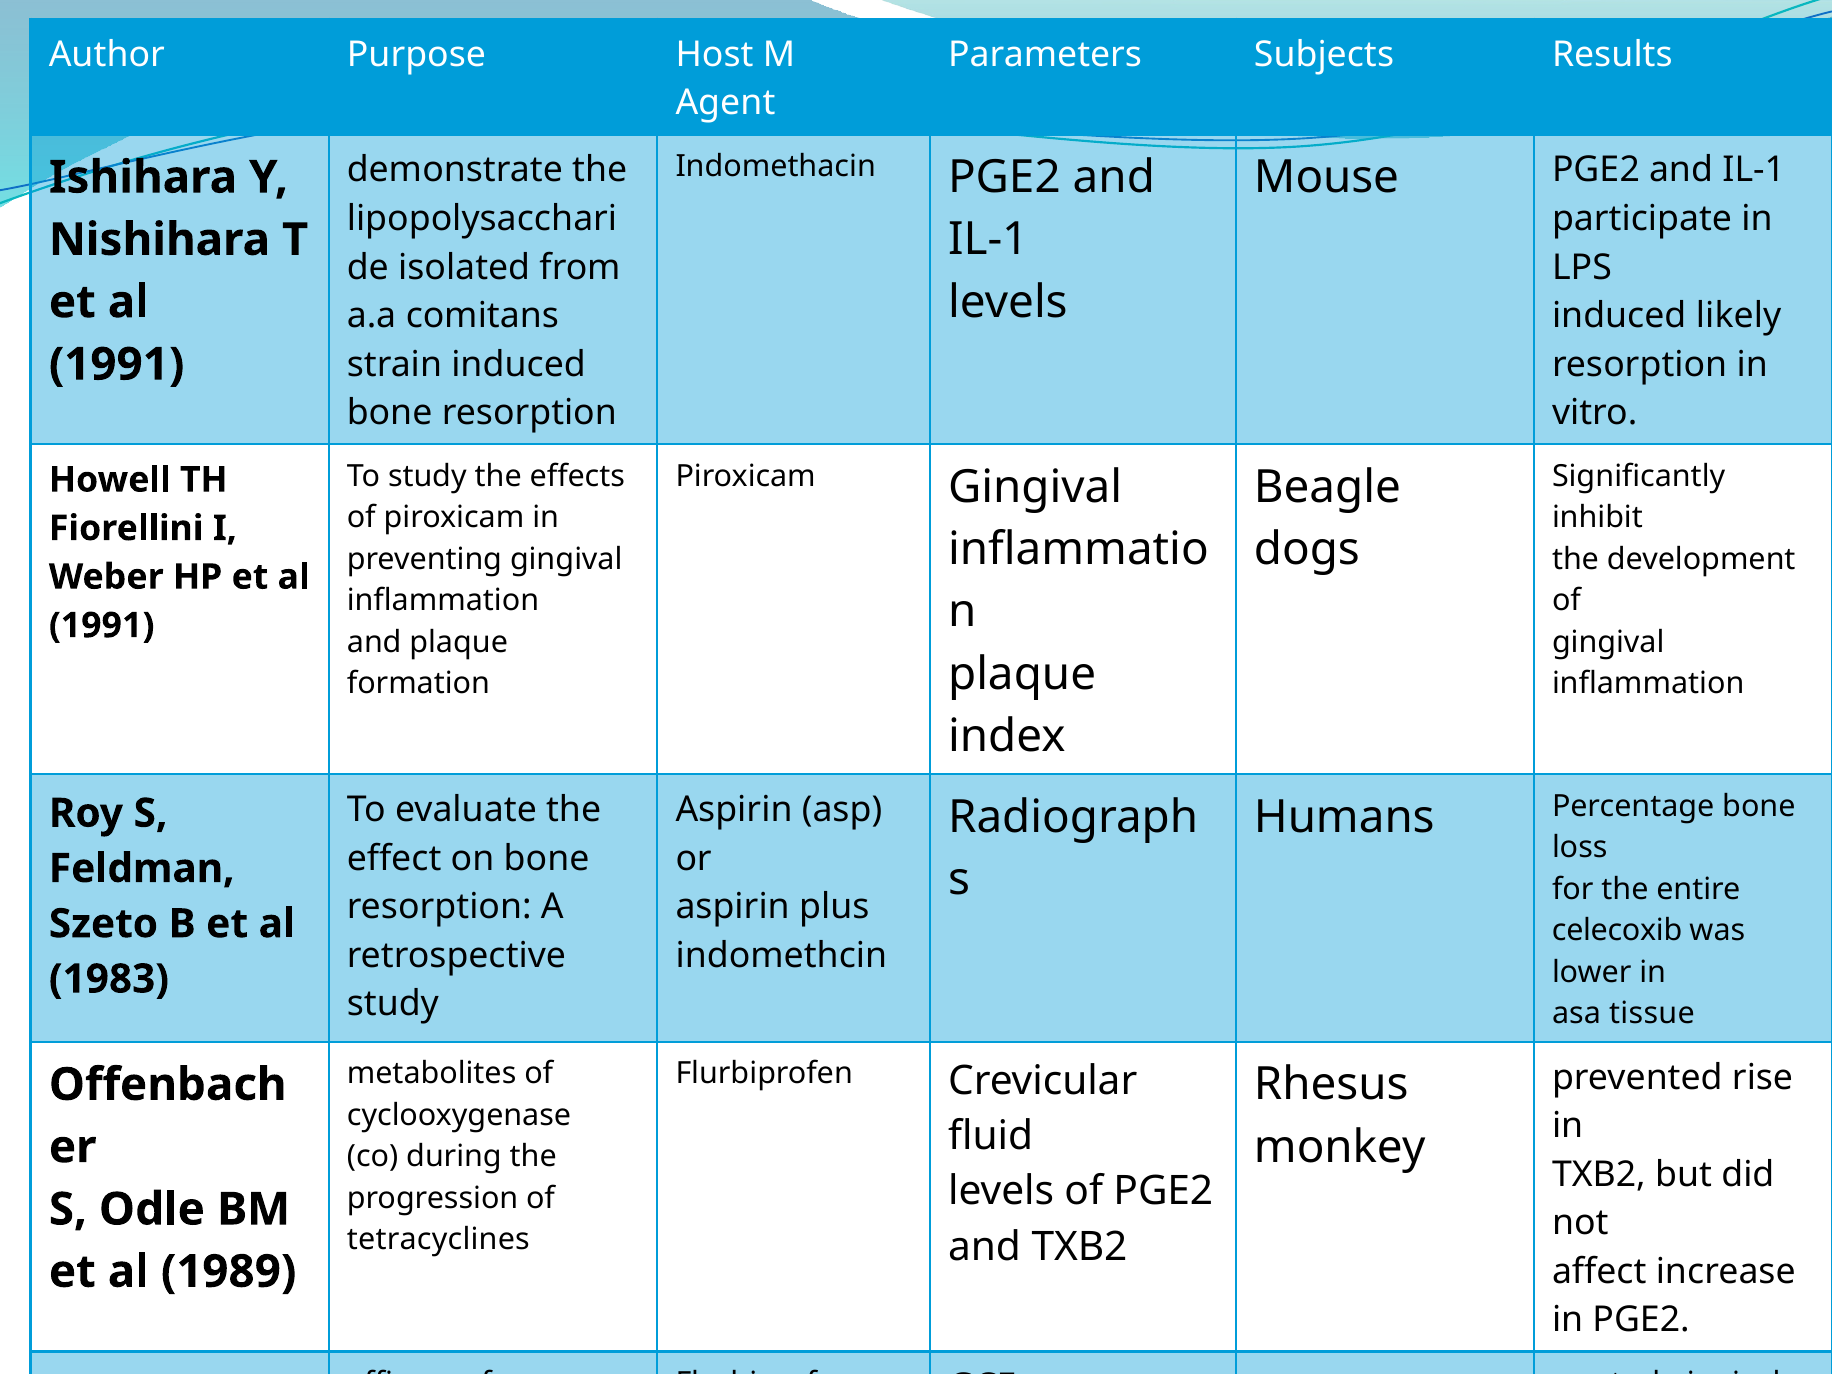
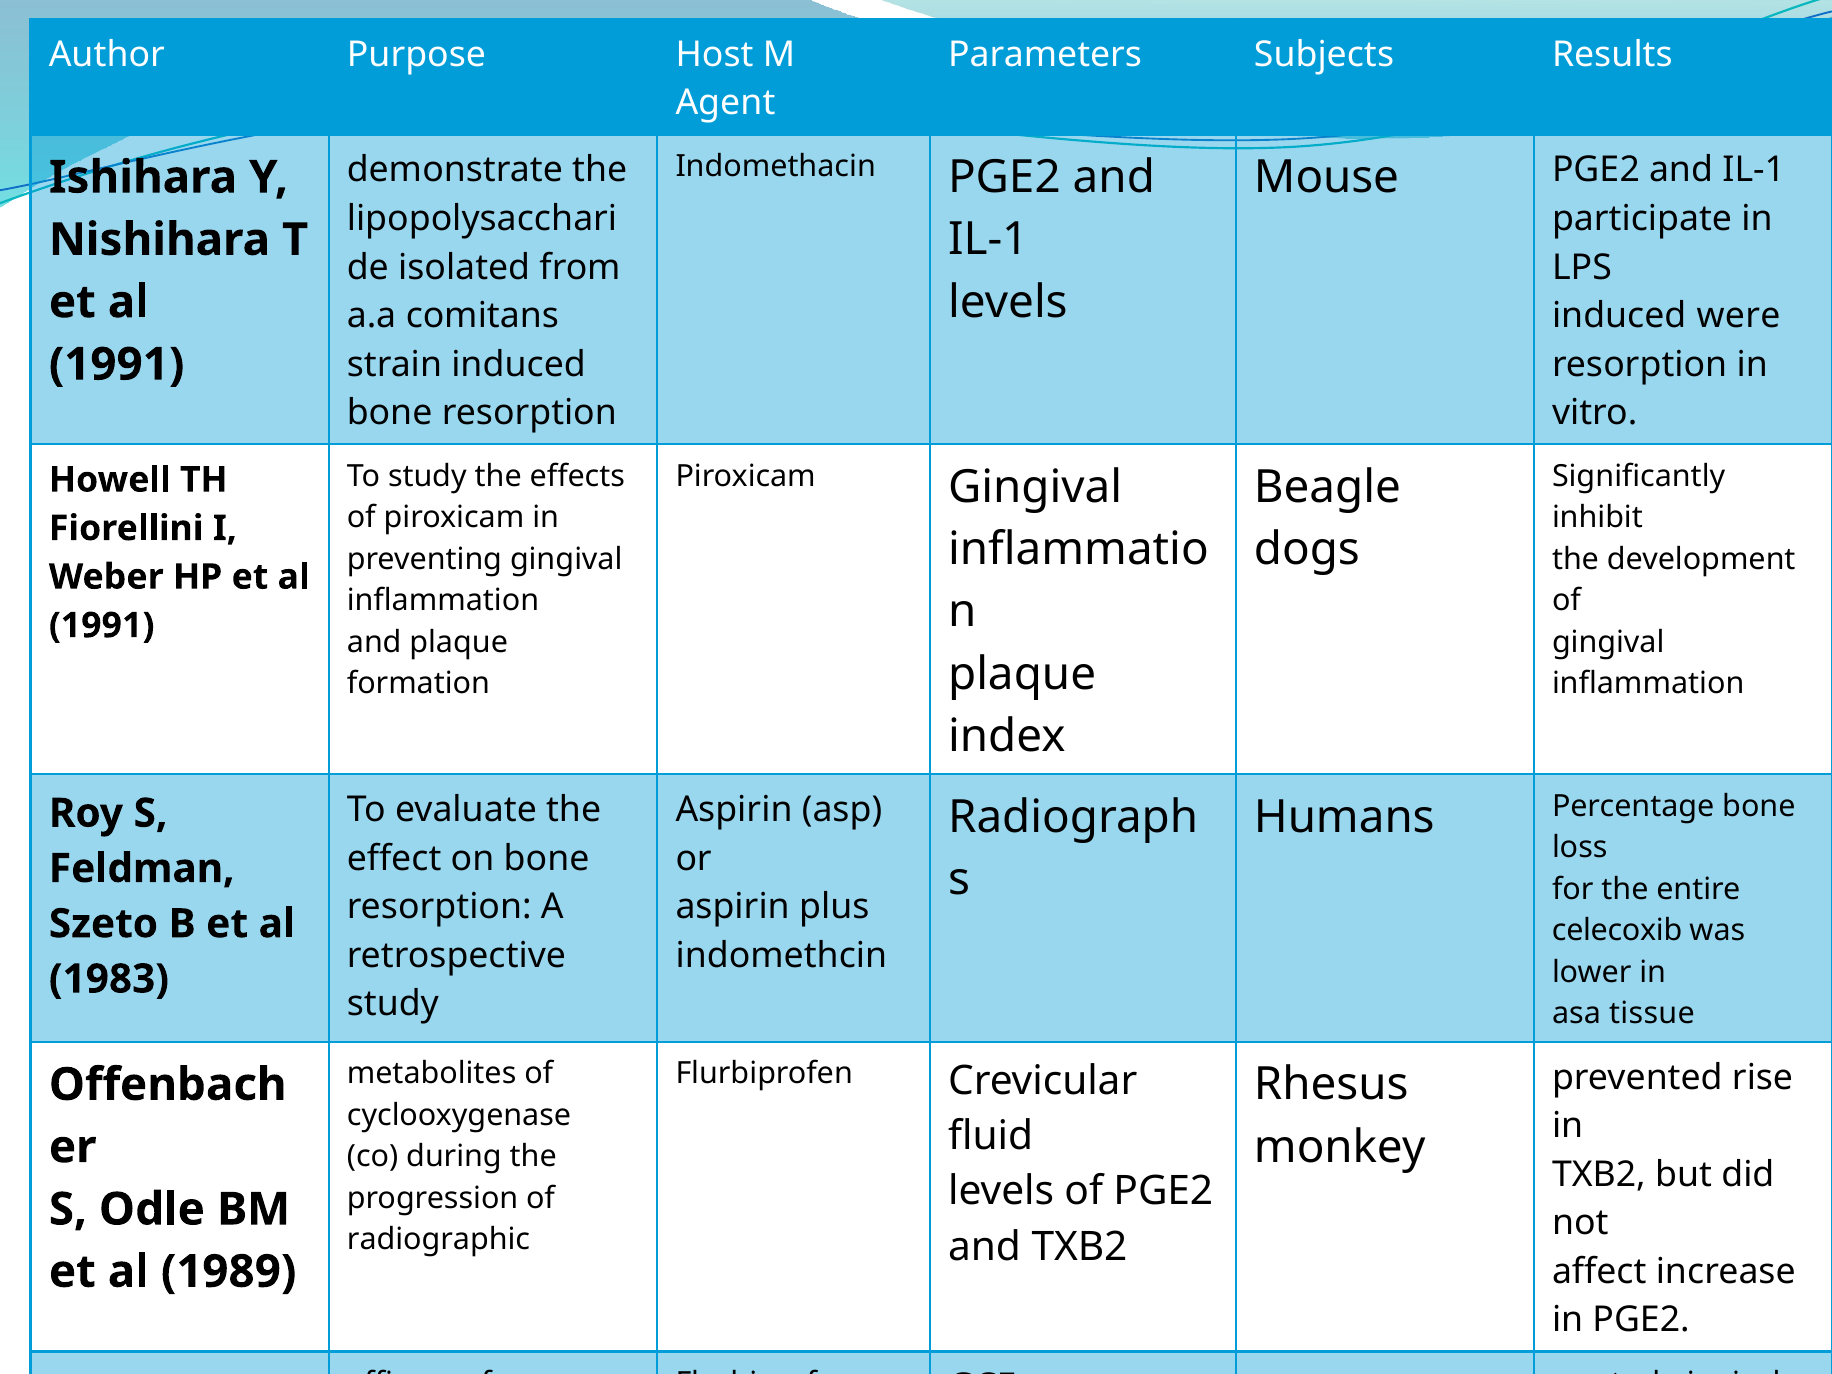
likely: likely -> were (1739, 316)
tetracyclines: tetracyclines -> radiographic (438, 1240)
